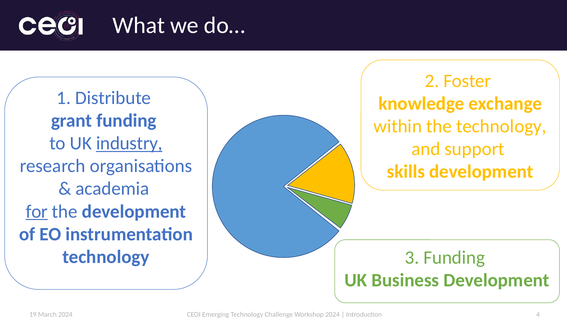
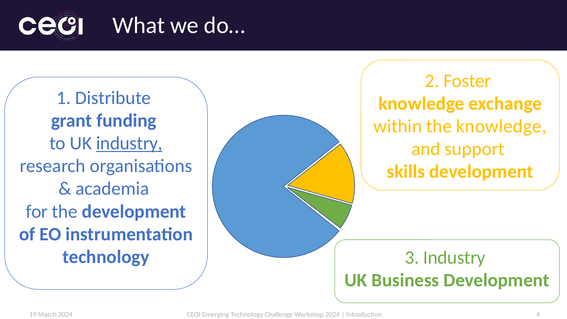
the technology: technology -> knowledge (501, 126)
for underline: present -> none (37, 211)
3 Funding: Funding -> Industry (454, 257)
